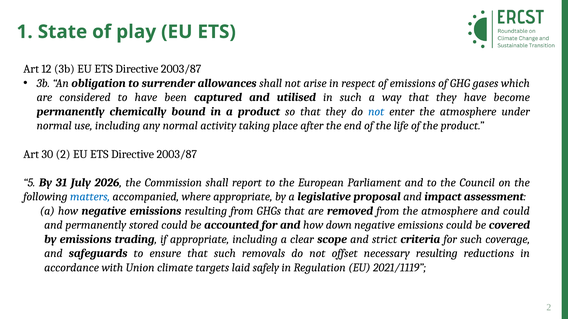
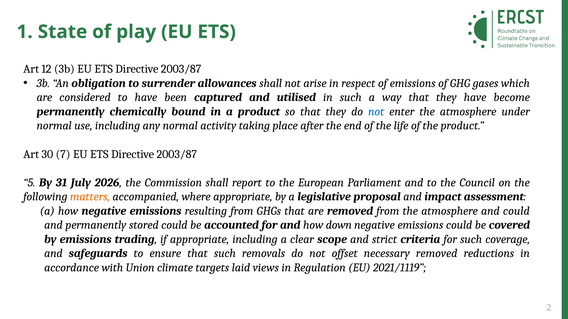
30 2: 2 -> 7 (63, 154)
matters colour: blue -> orange (90, 197)
necessary resulting: resulting -> removed (437, 254)
safely: safely -> views (266, 268)
